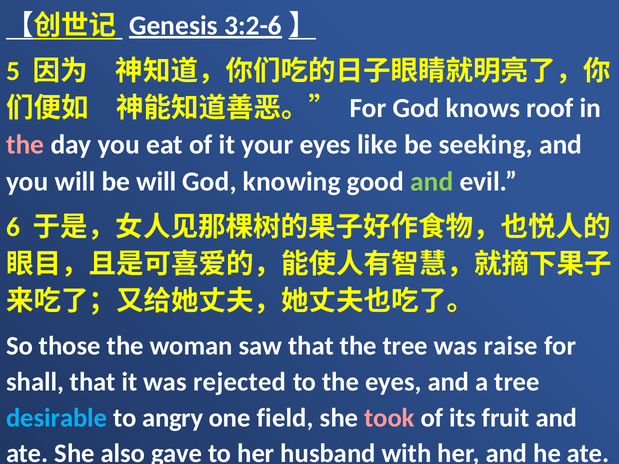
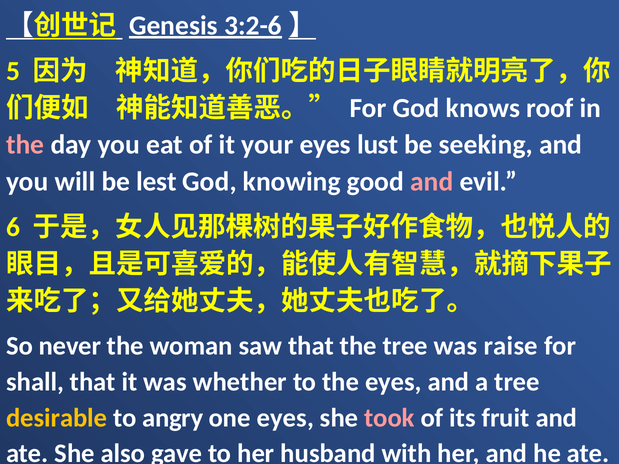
like: like -> lust (378, 145)
be will: will -> lest (156, 182)
and colour: light green -> pink (432, 182)
those: those -> never (70, 346)
rejected: rejected -> whether (240, 382)
desirable colour: light blue -> yellow (57, 418)
one field: field -> eyes (285, 418)
